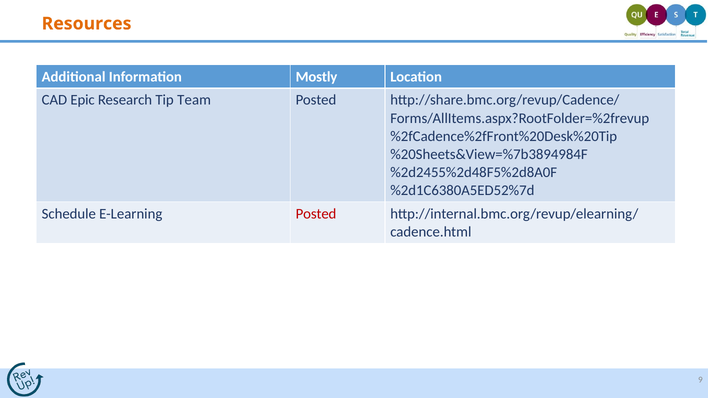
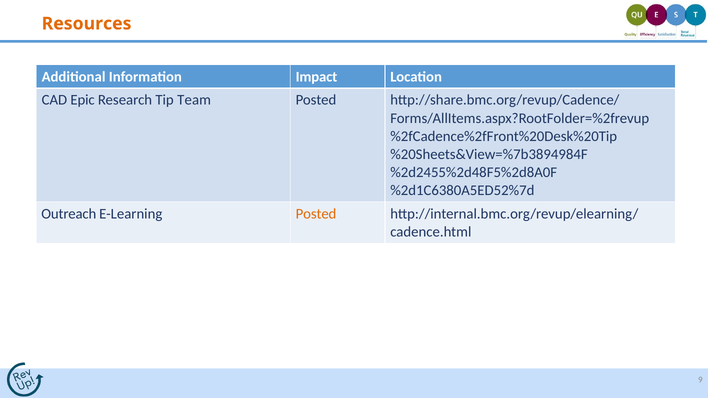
Mostly: Mostly -> Impact (317, 77)
Schedule: Schedule -> Outreach (69, 214)
Posted colour: red -> orange (316, 214)
